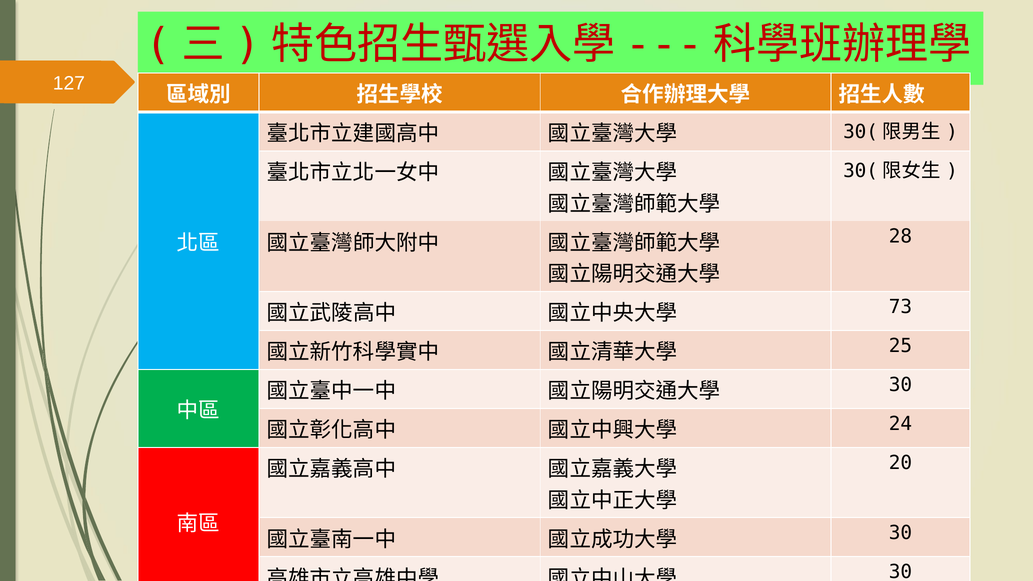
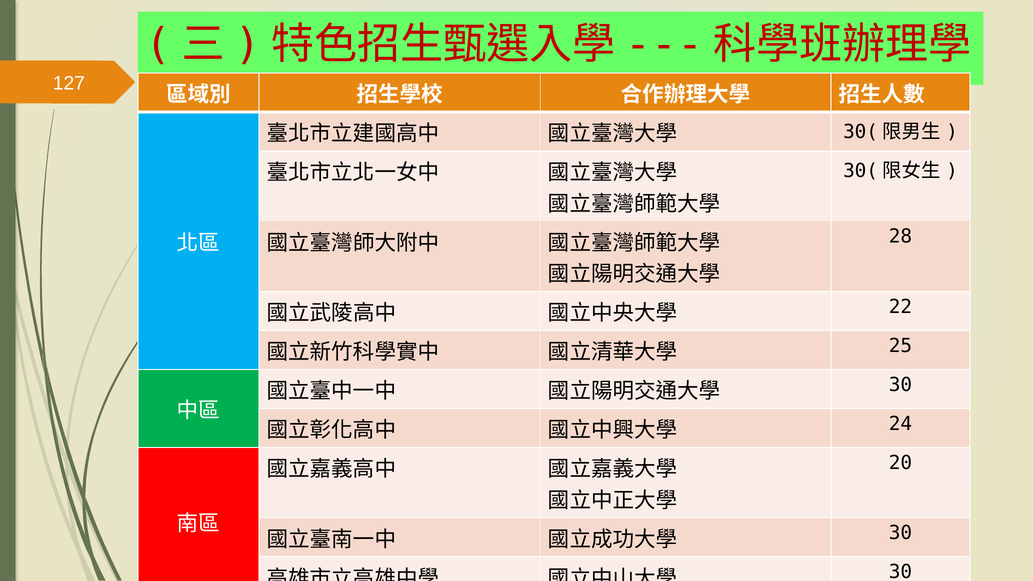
73: 73 -> 22 (900, 307)
